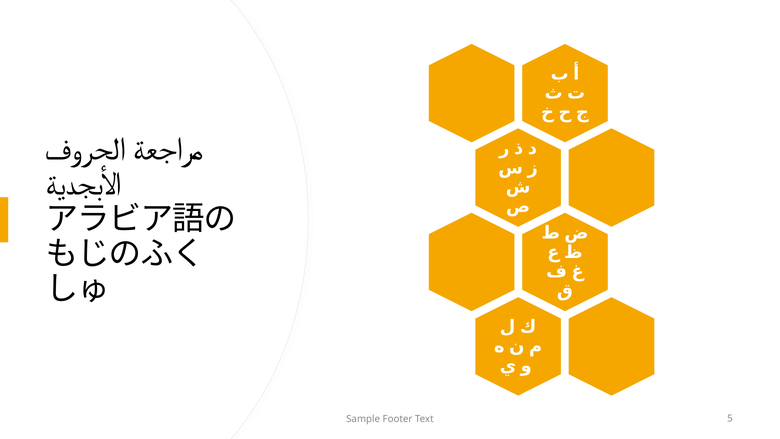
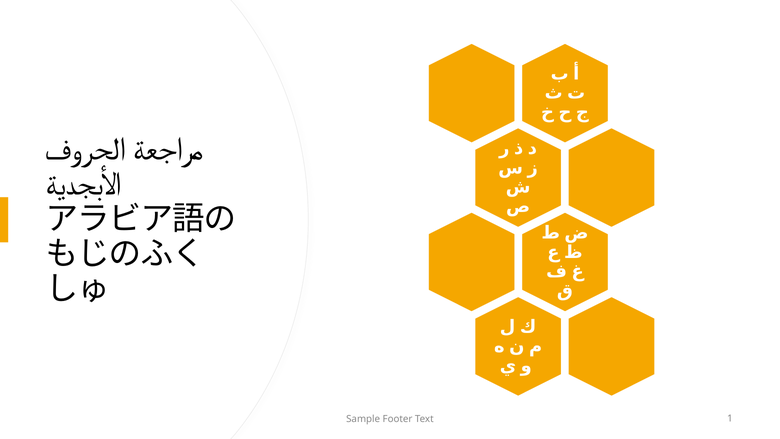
5: 5 -> 1 (730, 418)
